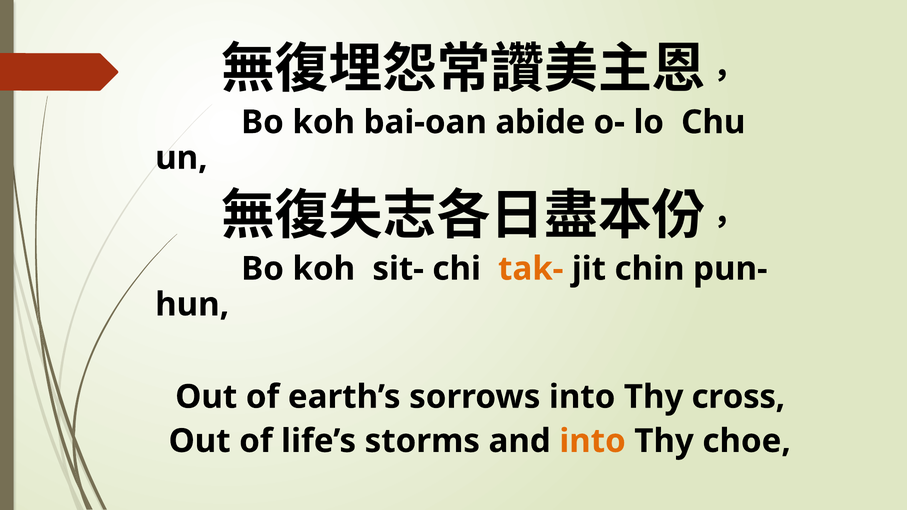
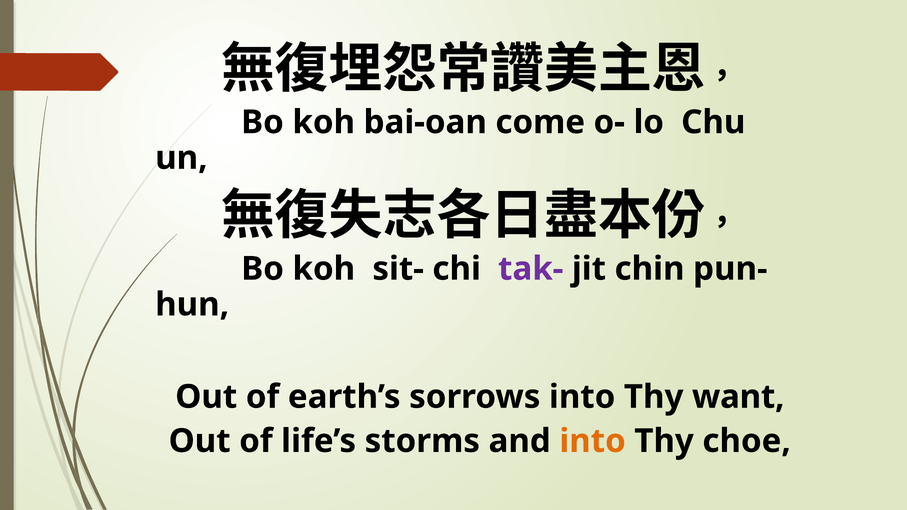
abide: abide -> come (540, 122)
tak- colour: orange -> purple (531, 269)
cross: cross -> want (738, 397)
